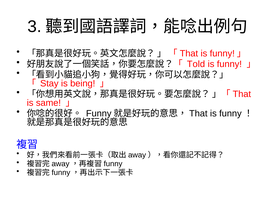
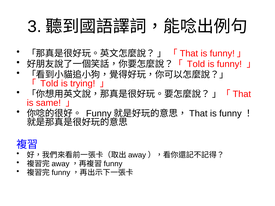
Stay: Stay -> Told (49, 84)
being: being -> trying (83, 84)
